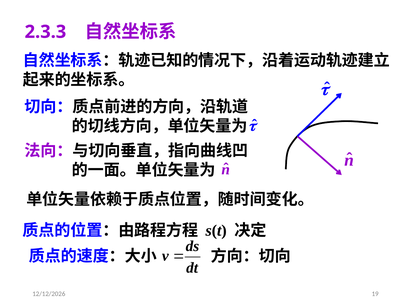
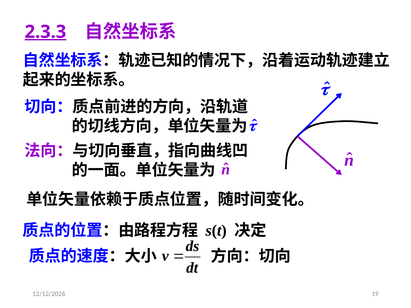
2.3.3 underline: none -> present (45, 32)
